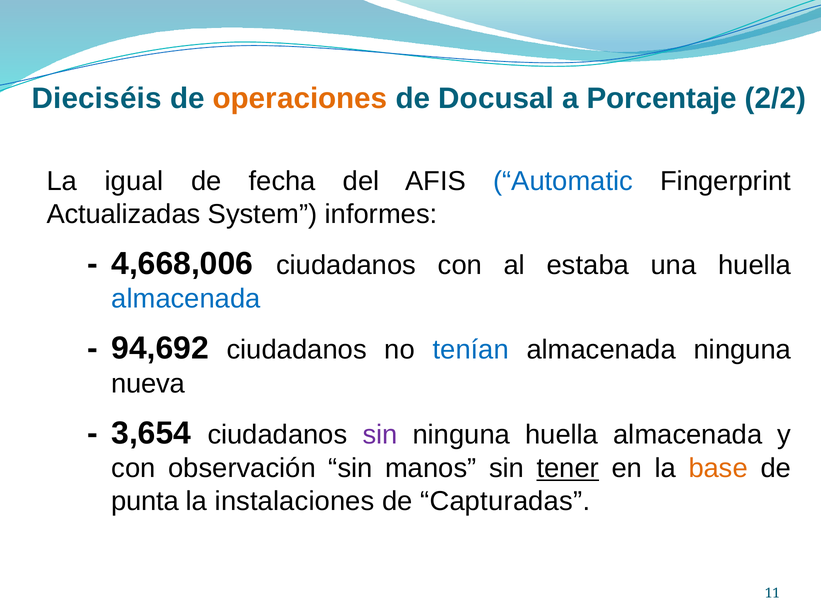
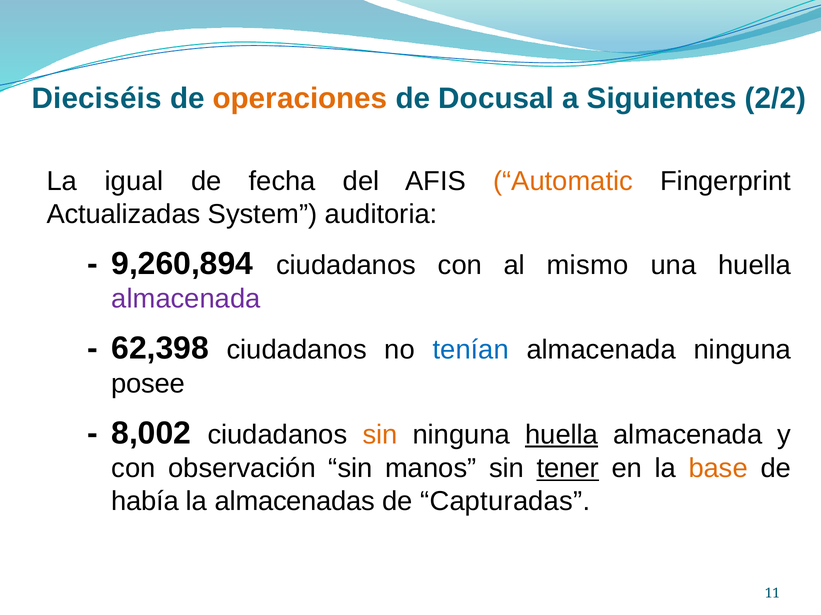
Porcentaje: Porcentaje -> Siguientes (662, 98)
Automatic colour: blue -> orange (563, 182)
informes: informes -> auditoria (381, 214)
4,668,006: 4,668,006 -> 9,260,894 (182, 264)
estaba: estaba -> mismo (588, 265)
almacenada colour: blue -> purple (186, 299)
94,692: 94,692 -> 62,398 (160, 349)
nueva: nueva -> posee (148, 384)
3,654: 3,654 -> 8,002 (151, 434)
sin colour: purple -> orange (380, 435)
huella underline: none -> present (562, 435)
punta: punta -> había (145, 502)
instalaciones: instalaciones -> almacenadas (295, 502)
